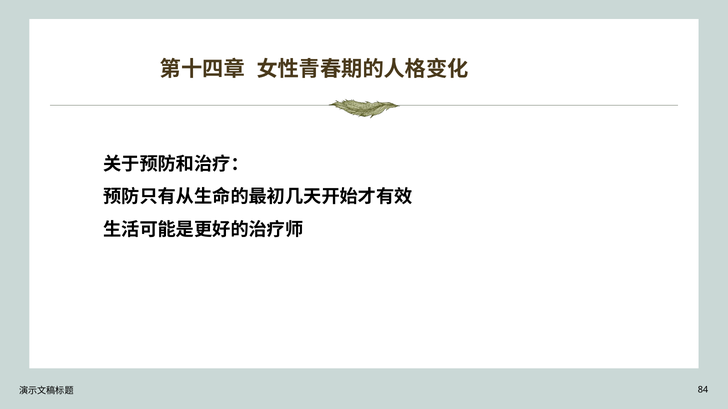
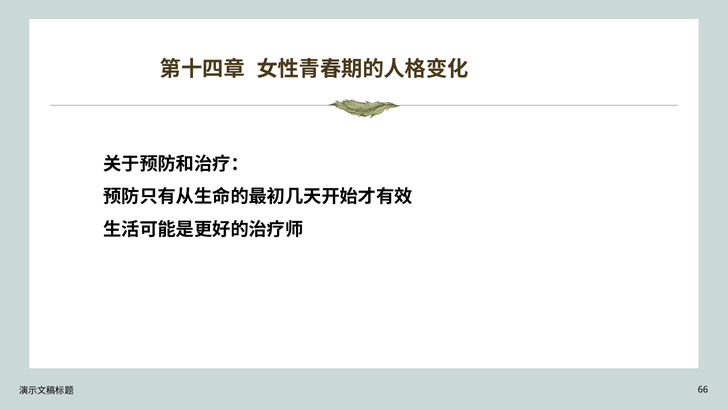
84: 84 -> 66 (703, 390)
